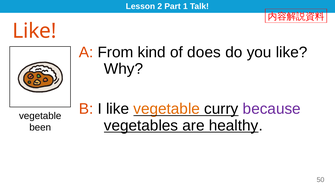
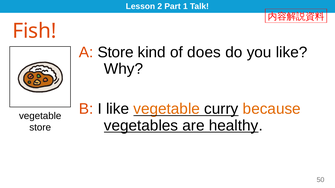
Like: Like -> Fish (34, 31)
A From: From -> Store (116, 52)
because colour: purple -> orange (272, 109)
been: been -> store (40, 128)
